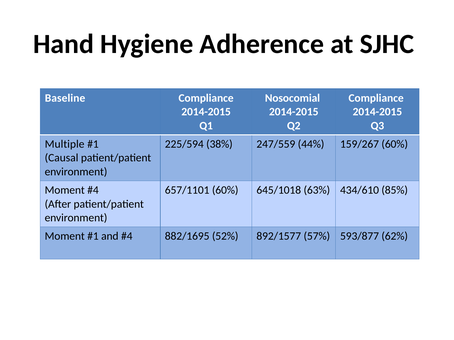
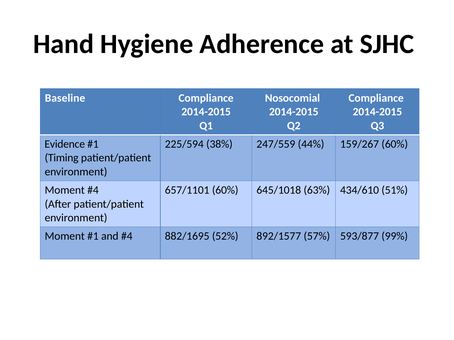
Multiple: Multiple -> Evidence (65, 144)
Causal: Causal -> Timing (62, 158)
85%: 85% -> 51% (395, 190)
62%: 62% -> 99% (395, 237)
